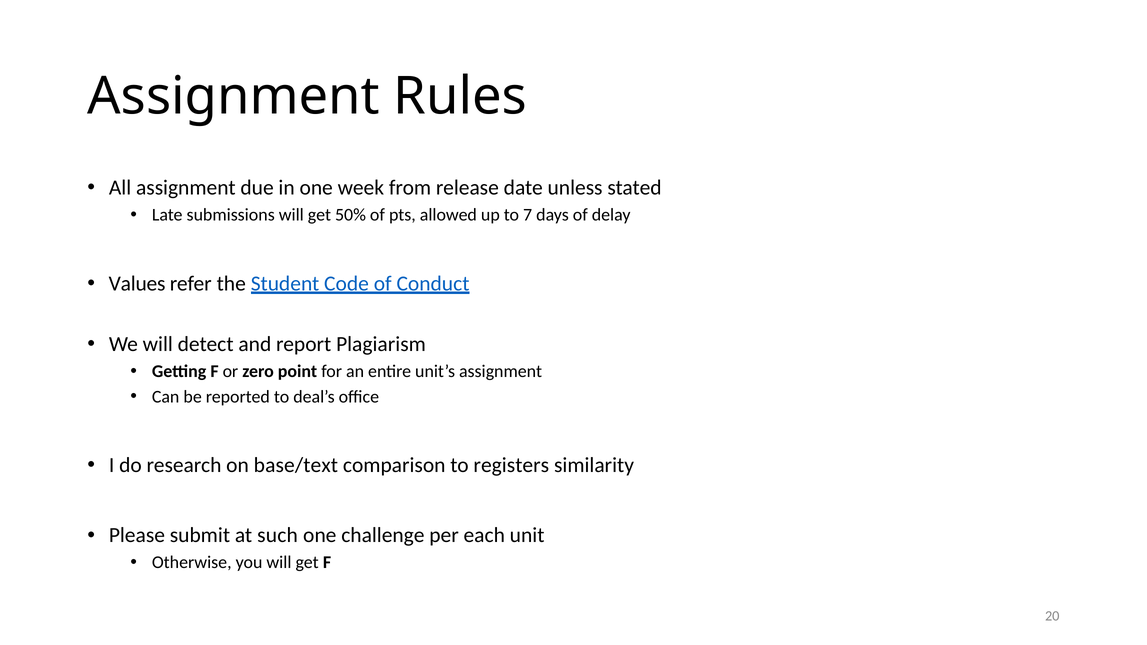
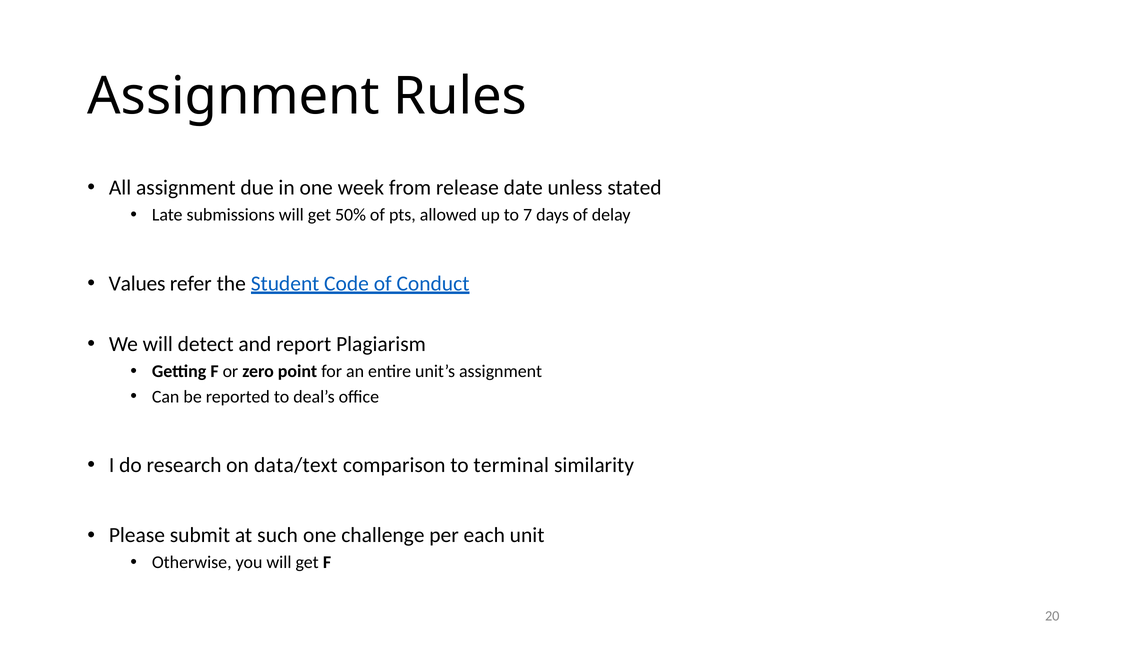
base/text: base/text -> data/text (296, 465)
registers: registers -> terminal (511, 465)
